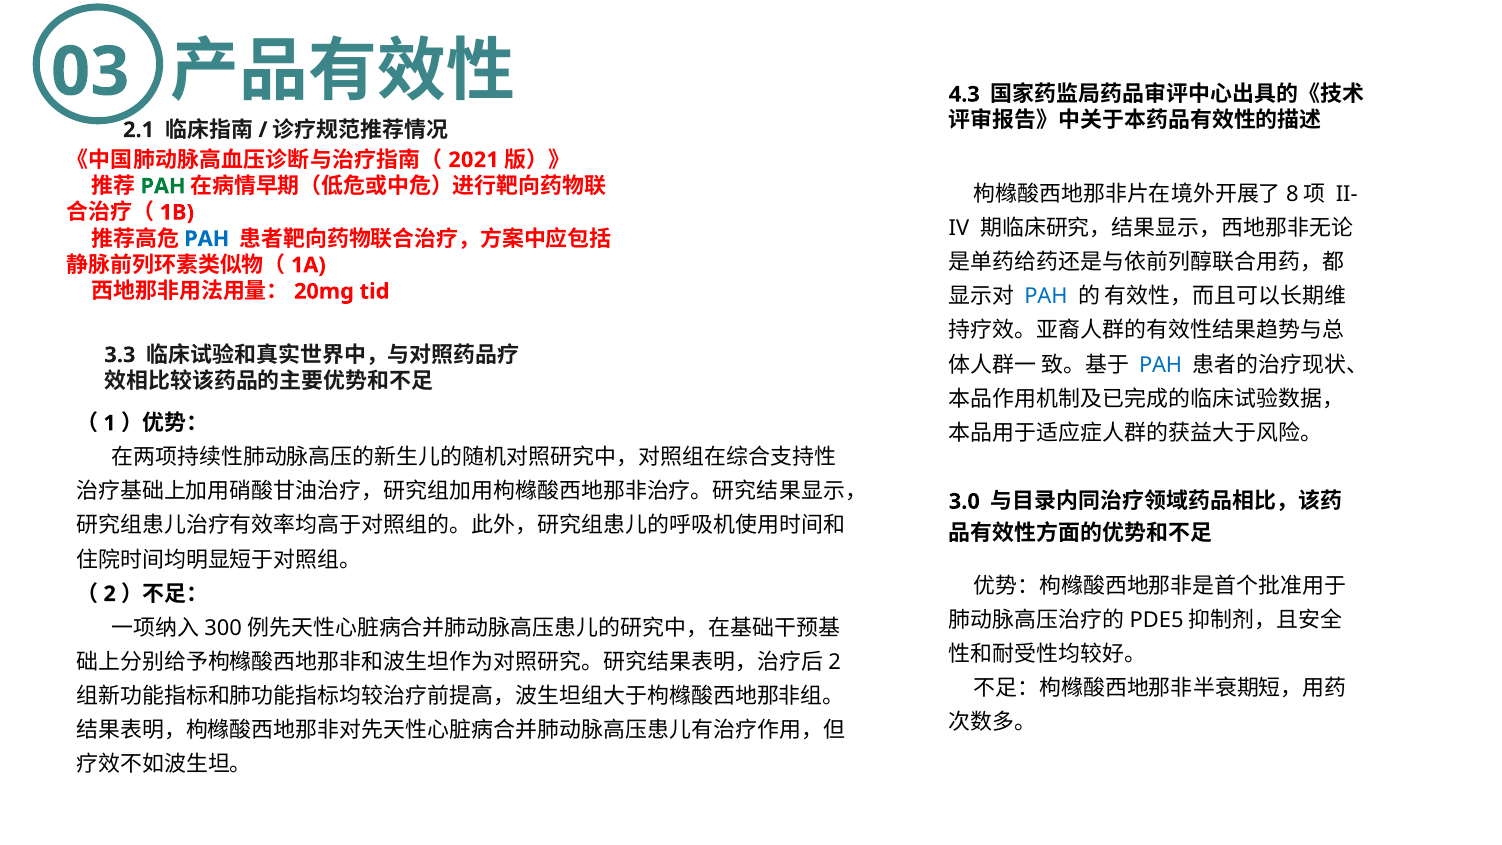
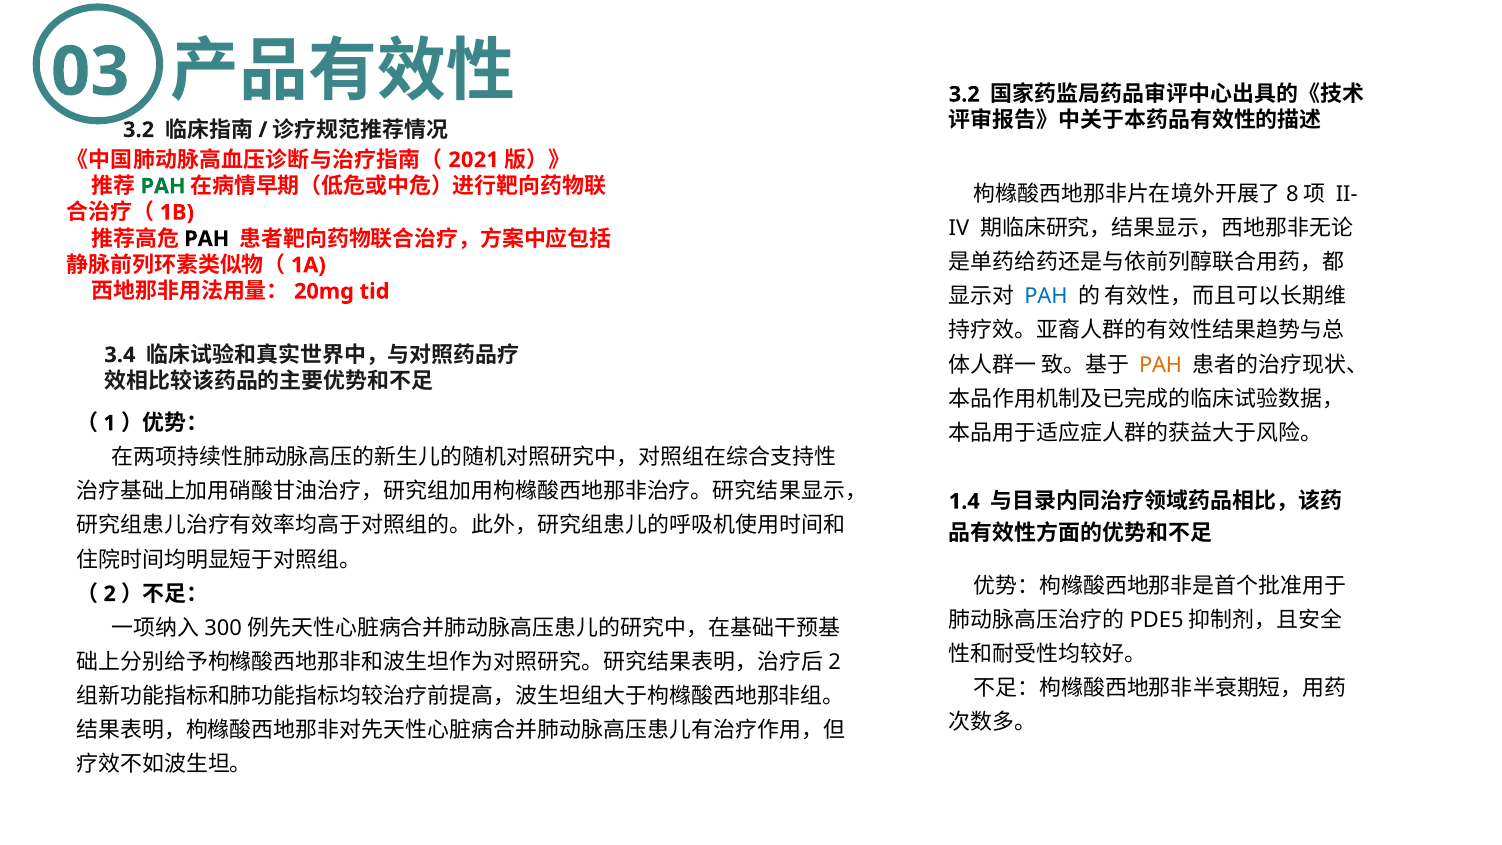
4.3: 4.3 -> 3.2 (964, 94)
2.1: 2.1 -> 3.2 (139, 130)
PAH colour: blue -> black (207, 239)
3.3: 3.3 -> 3.4 (120, 355)
PAH colour: blue -> orange (1161, 365)
3.0: 3.0 -> 1.4 (964, 501)
